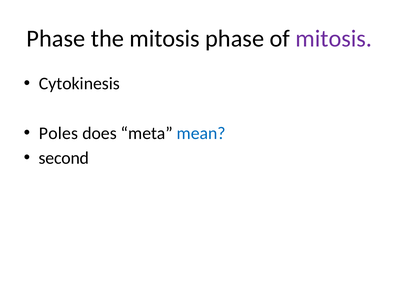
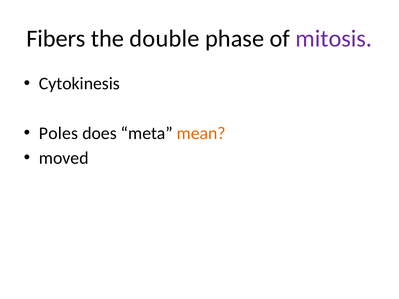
Phase: Phase -> Fibers (56, 39)
the mitosis: mitosis -> double (164, 39)
mean colour: blue -> orange (201, 133)
second: second -> moved (64, 158)
